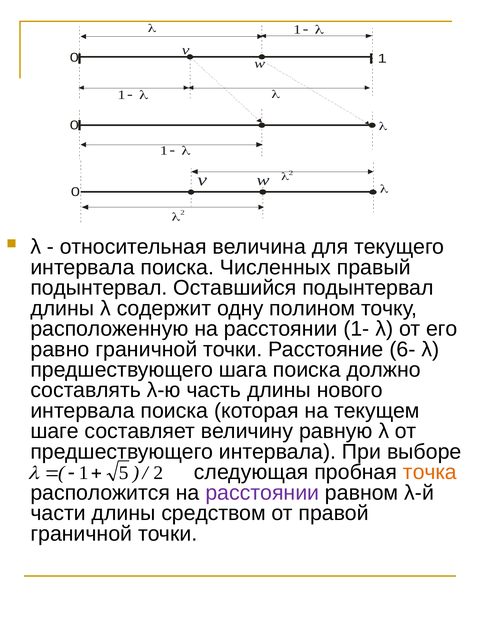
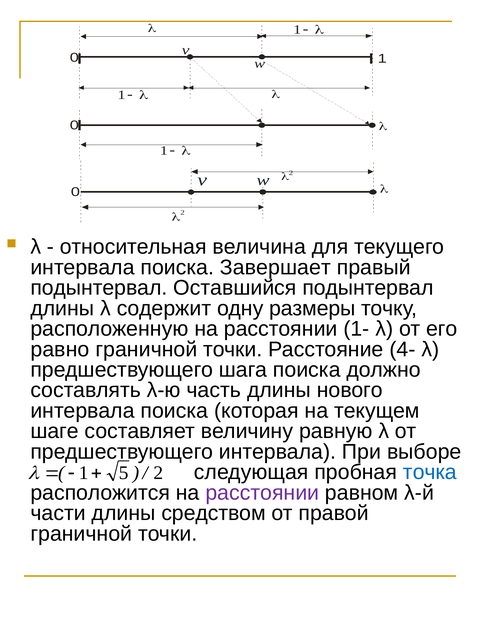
Численных: Численных -> Завершает (275, 267)
полином: полином -> размеры (312, 308)
6-: 6- -> 4- (402, 349)
точка colour: orange -> blue (430, 472)
